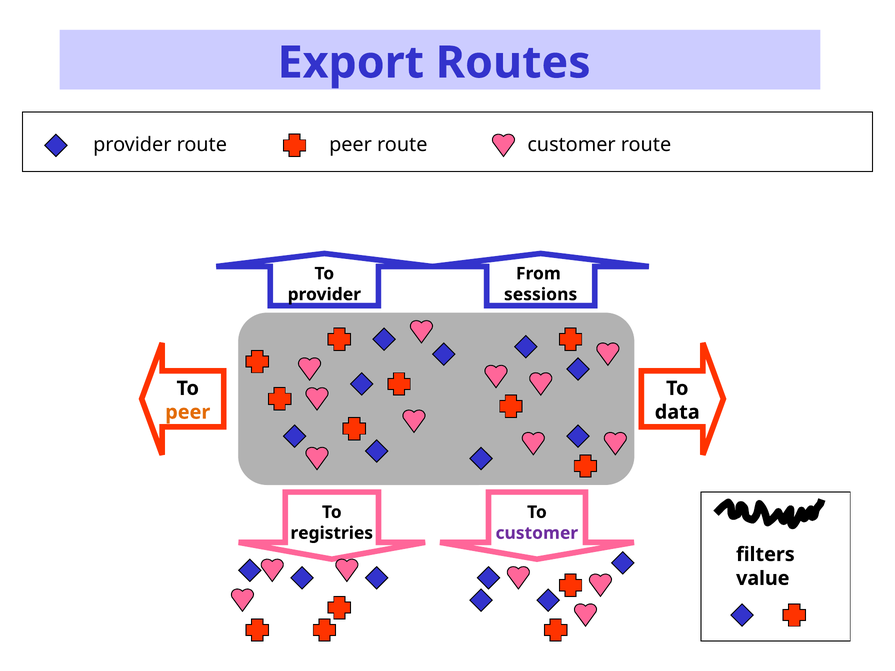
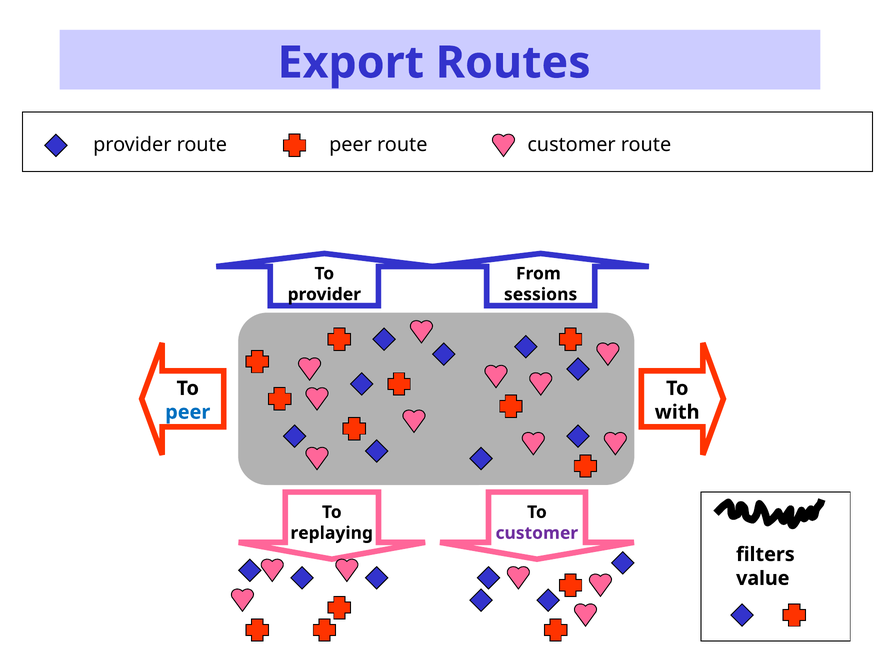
peer colour: orange -> blue (188, 412)
data: data -> with (677, 412)
registries: registries -> replaying (332, 533)
